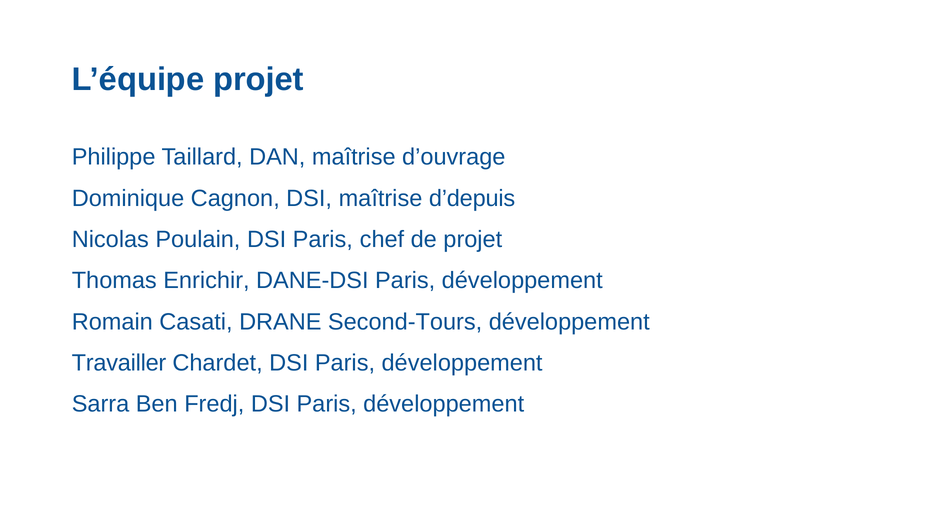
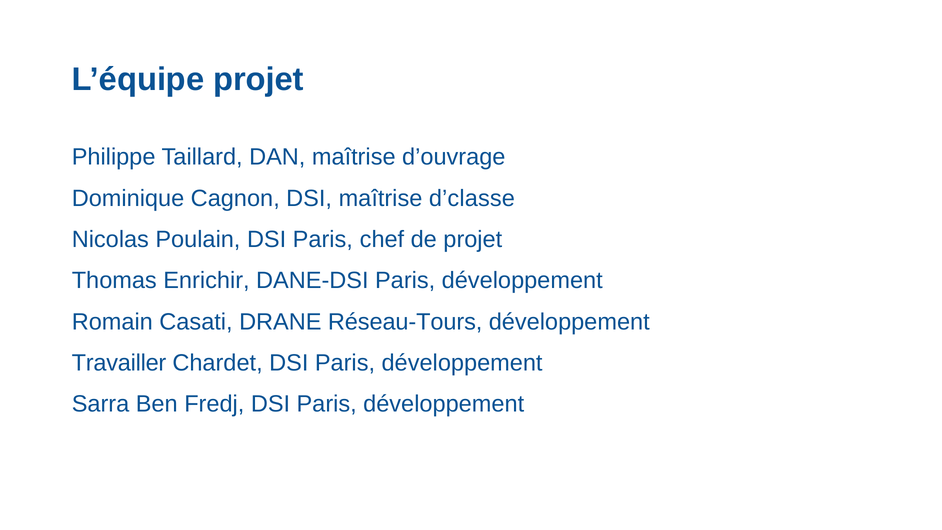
d’depuis: d’depuis -> d’classe (472, 198)
Second-Tours: Second-Tours -> Réseau-Tours (405, 322)
